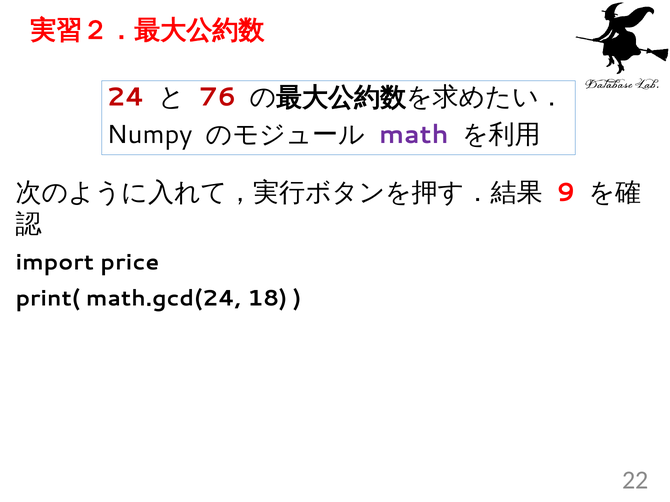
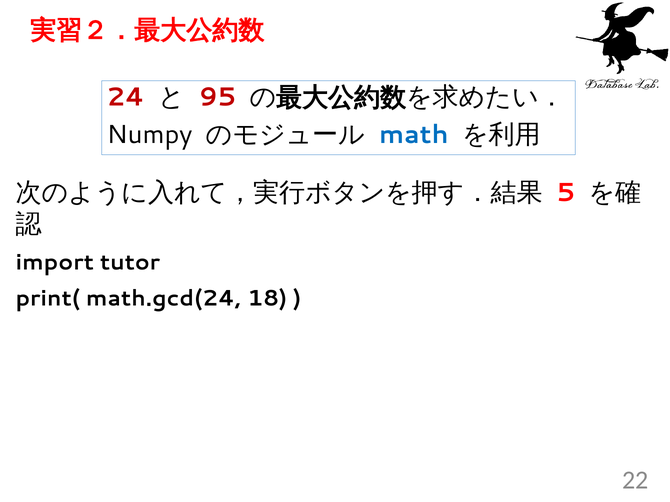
76: 76 -> 95 (218, 97)
math colour: purple -> blue (414, 135)
9: 9 -> 5 (566, 193)
price: price -> tutor (130, 262)
